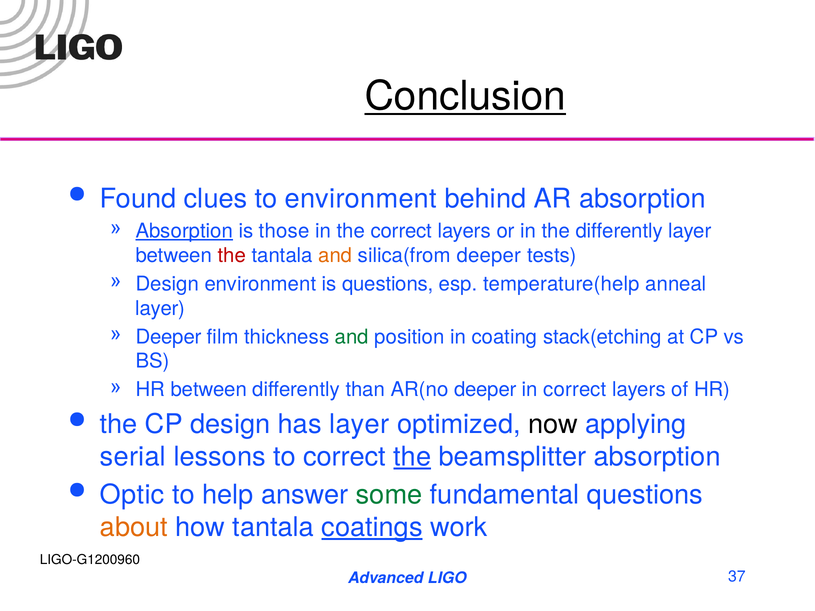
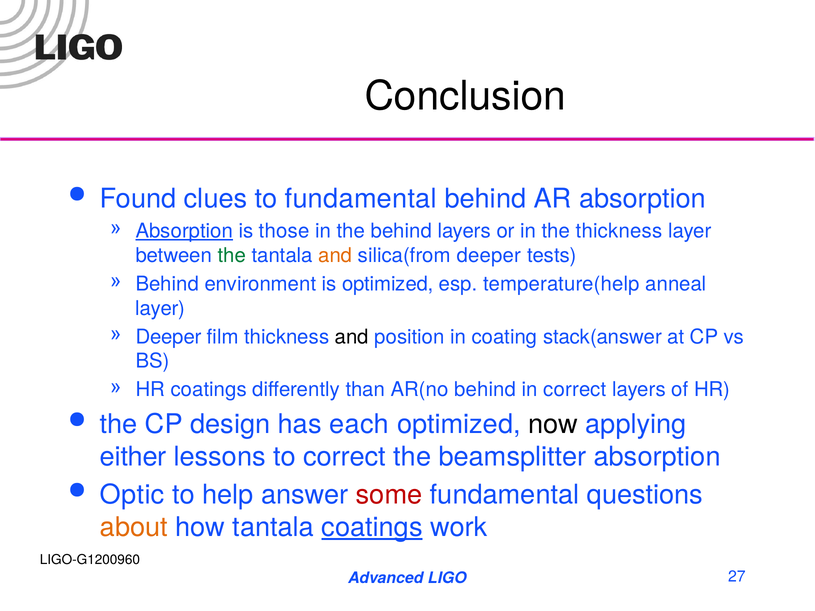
Conclusion underline: present -> none (465, 97)
to environment: environment -> fundamental (361, 199)
the correct: correct -> behind (401, 231)
the differently: differently -> thickness (619, 231)
the colour: red -> green (232, 255)
Design: Design -> Behind (167, 284)
is questions: questions -> optimized (388, 284)
and colour: green -> black (352, 337)
stack(etching: stack(etching -> stack(answer (602, 337)
HR between: between -> coatings (209, 390)
AR(no deeper: deeper -> behind (485, 390)
has layer: layer -> each (359, 424)
serial: serial -> either (133, 457)
the underline: present -> none (412, 457)
some colour: green -> red (389, 495)
37: 37 -> 27 (737, 577)
